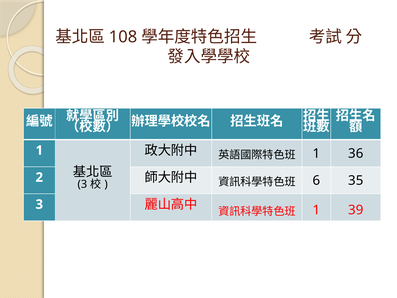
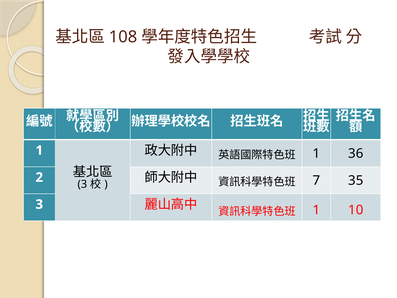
6: 6 -> 7 (316, 180)
39: 39 -> 10 (356, 210)
